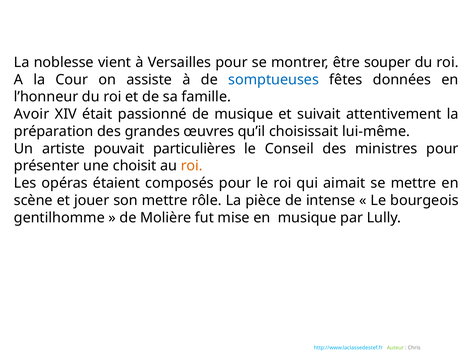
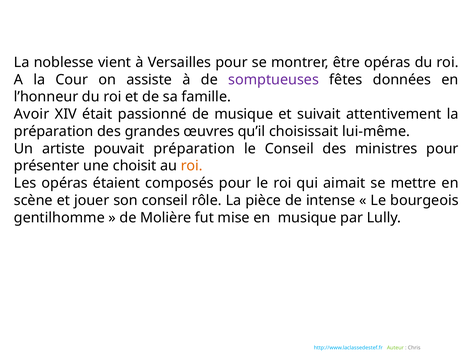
être souper: souper -> opéras (387, 62)
somptueuses colour: blue -> purple (274, 80)
pouvait particulières: particulières -> préparation (194, 149)
son mettre: mettre -> conseil (165, 201)
